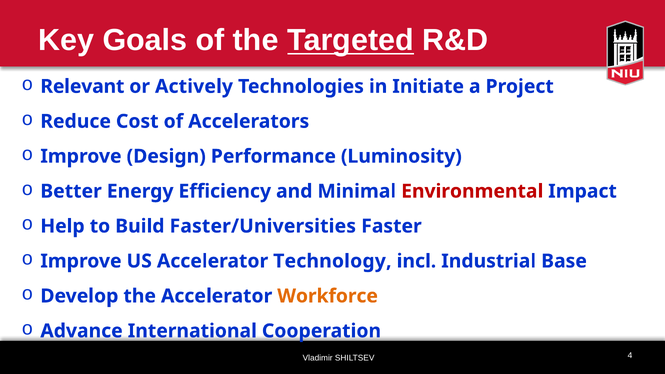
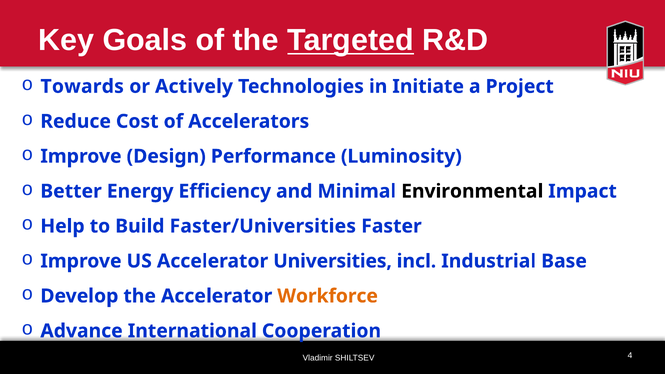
Relevant: Relevant -> Towards (82, 86)
Environmental colour: red -> black (472, 191)
Technology: Technology -> Universities (333, 261)
